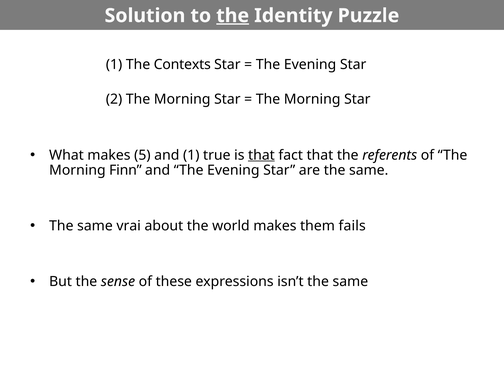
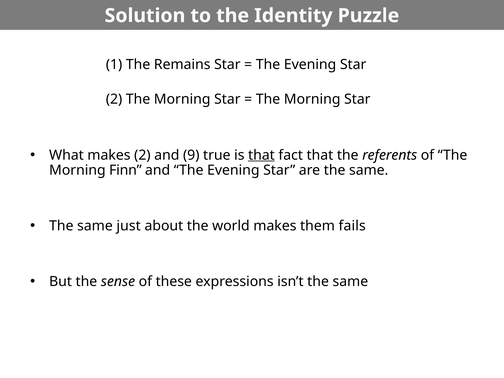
the underline: present -> none (233, 16)
Contexts: Contexts -> Remains (182, 65)
makes 5: 5 -> 2 (142, 155)
and 1: 1 -> 9 (191, 155)
vrai: vrai -> just (129, 226)
